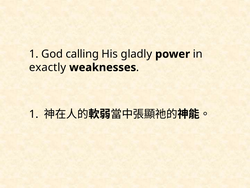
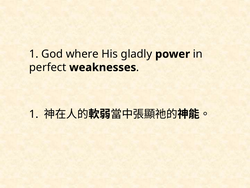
calling: calling -> where (82, 54)
exactly: exactly -> perfect (48, 67)
